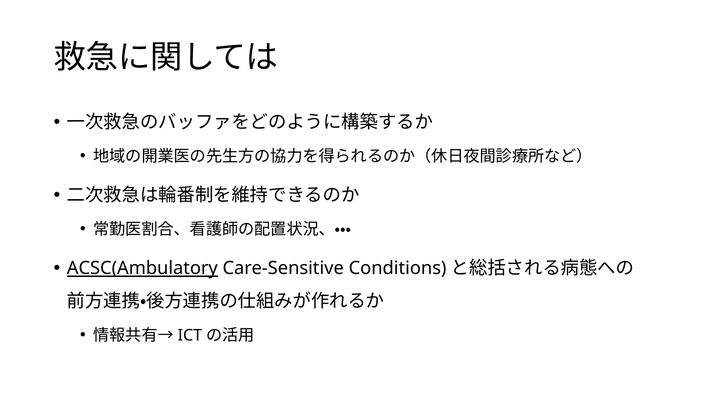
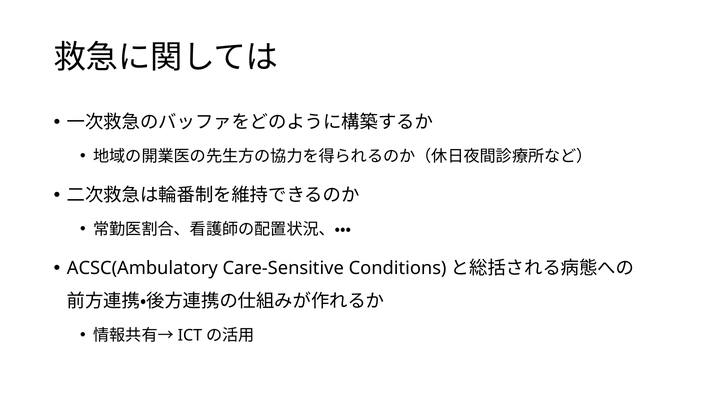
ACSC(Ambulatory underline: present -> none (142, 268)
